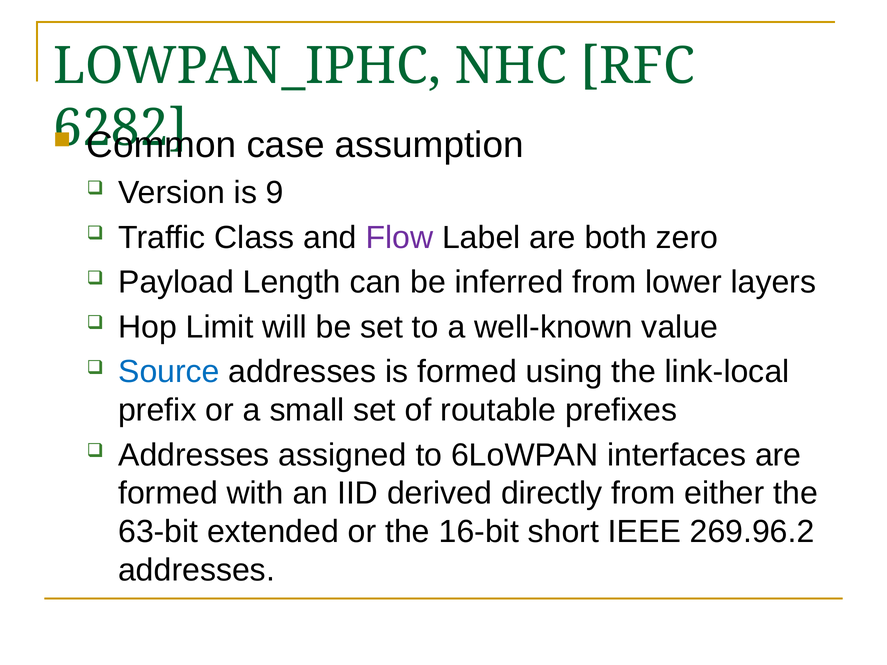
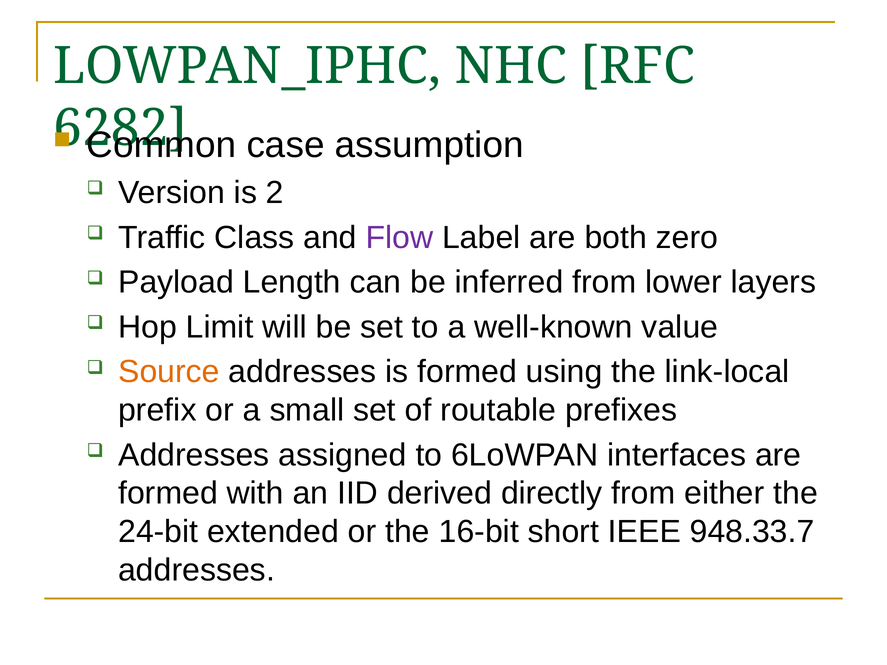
9: 9 -> 2 (275, 193)
Source colour: blue -> orange (169, 372)
63-bit: 63-bit -> 24-bit (158, 532)
269.96.2: 269.96.2 -> 948.33.7 (752, 532)
